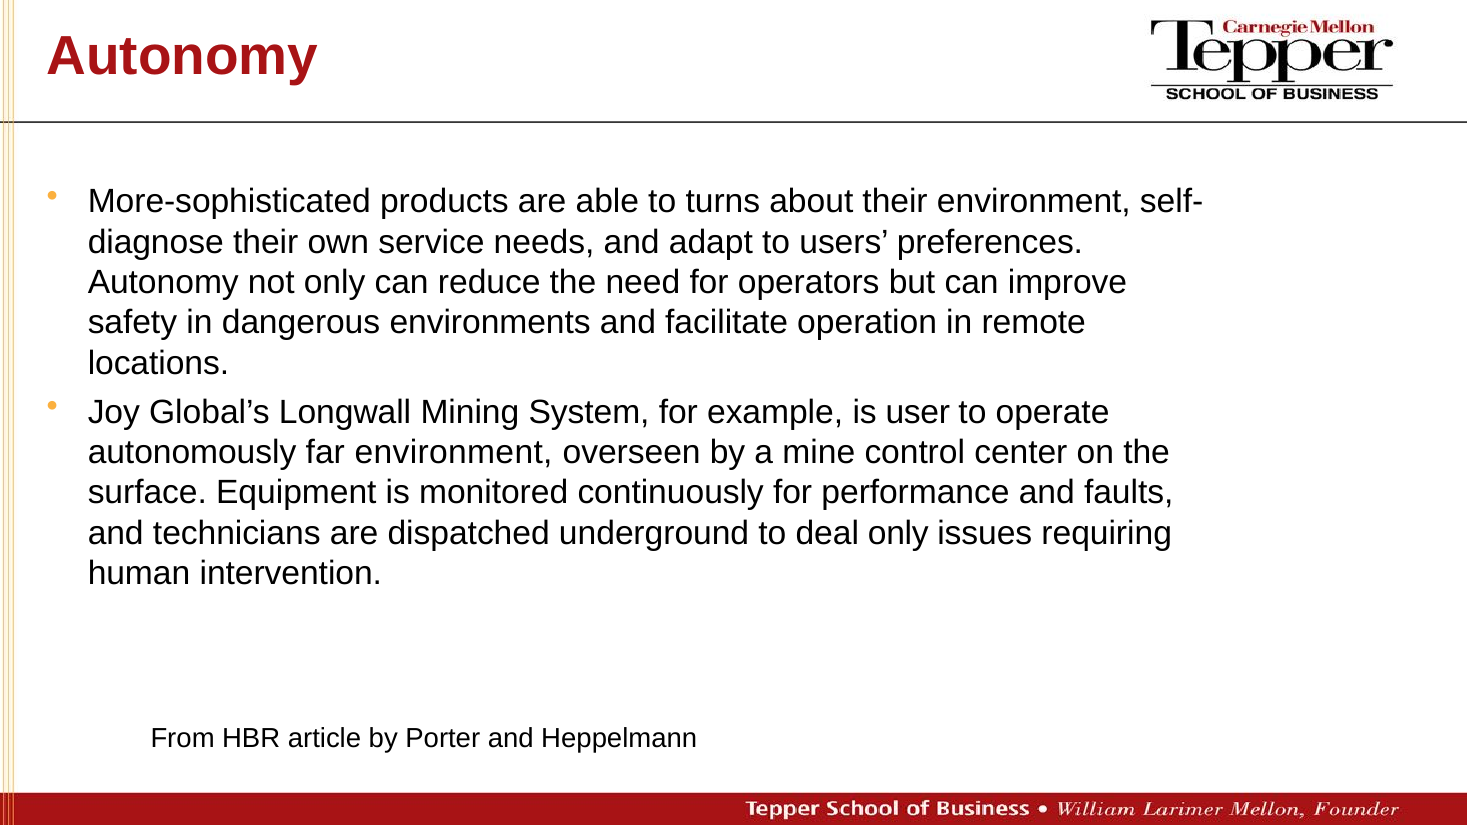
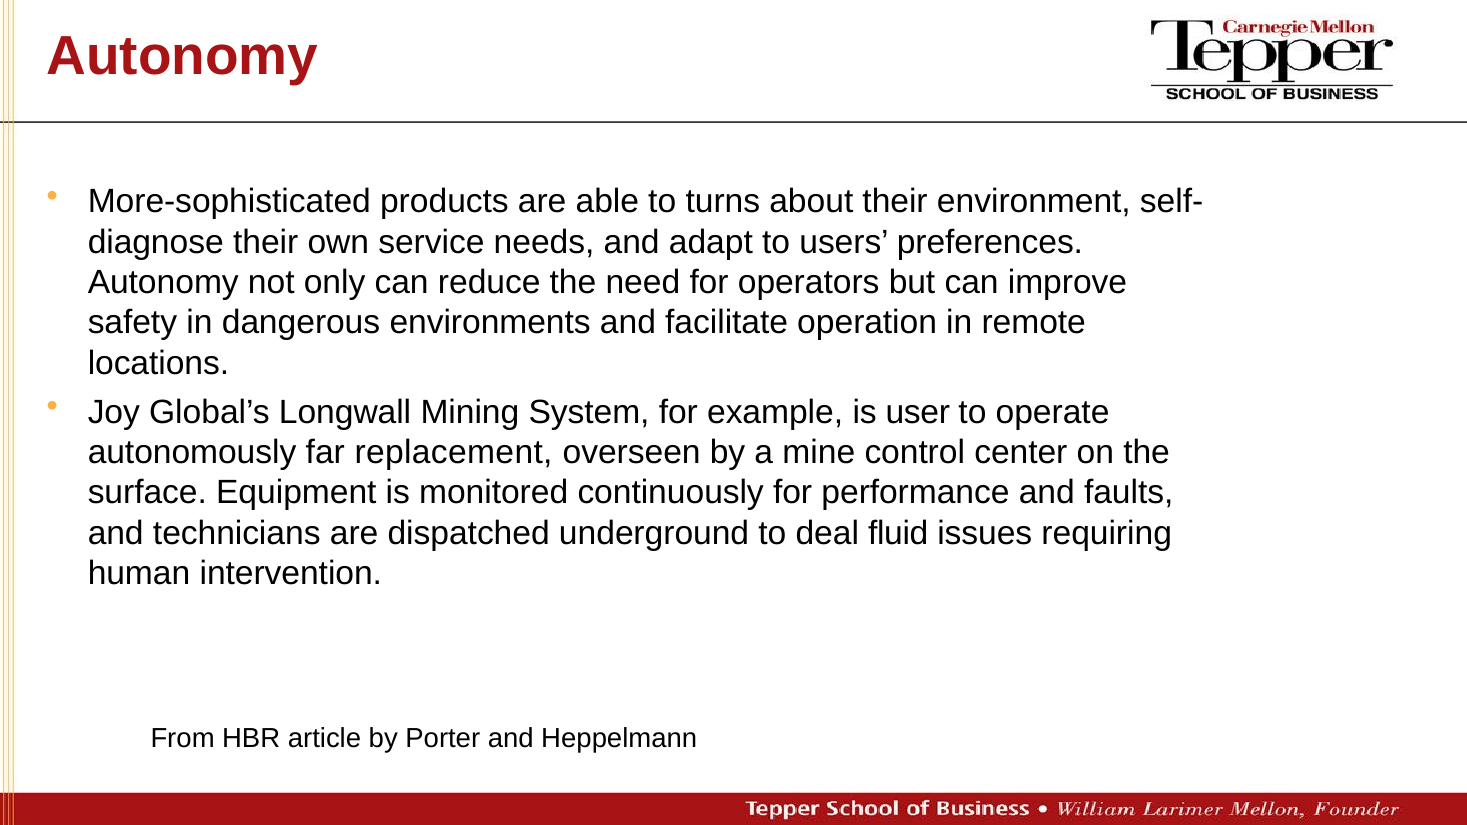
far environment: environment -> replacement (454, 452)
deal only: only -> fluid (898, 533)
